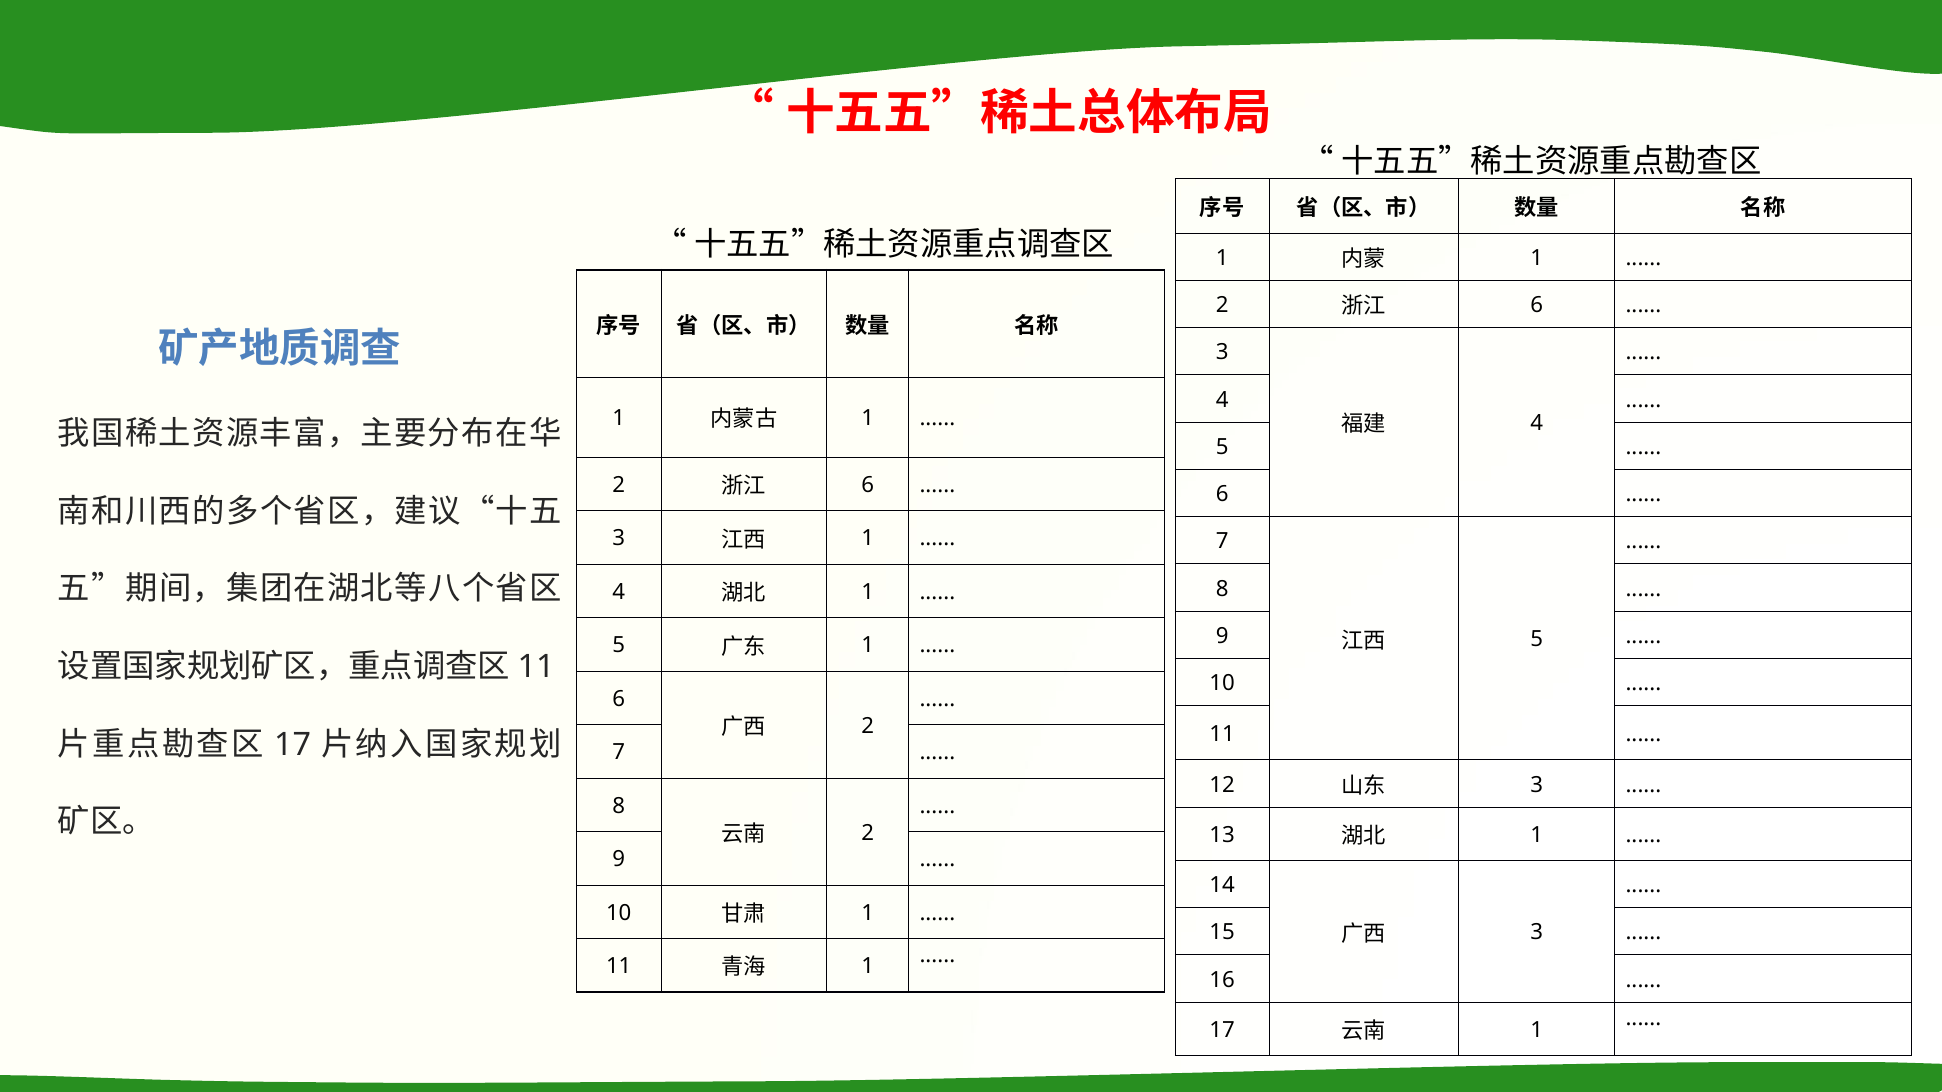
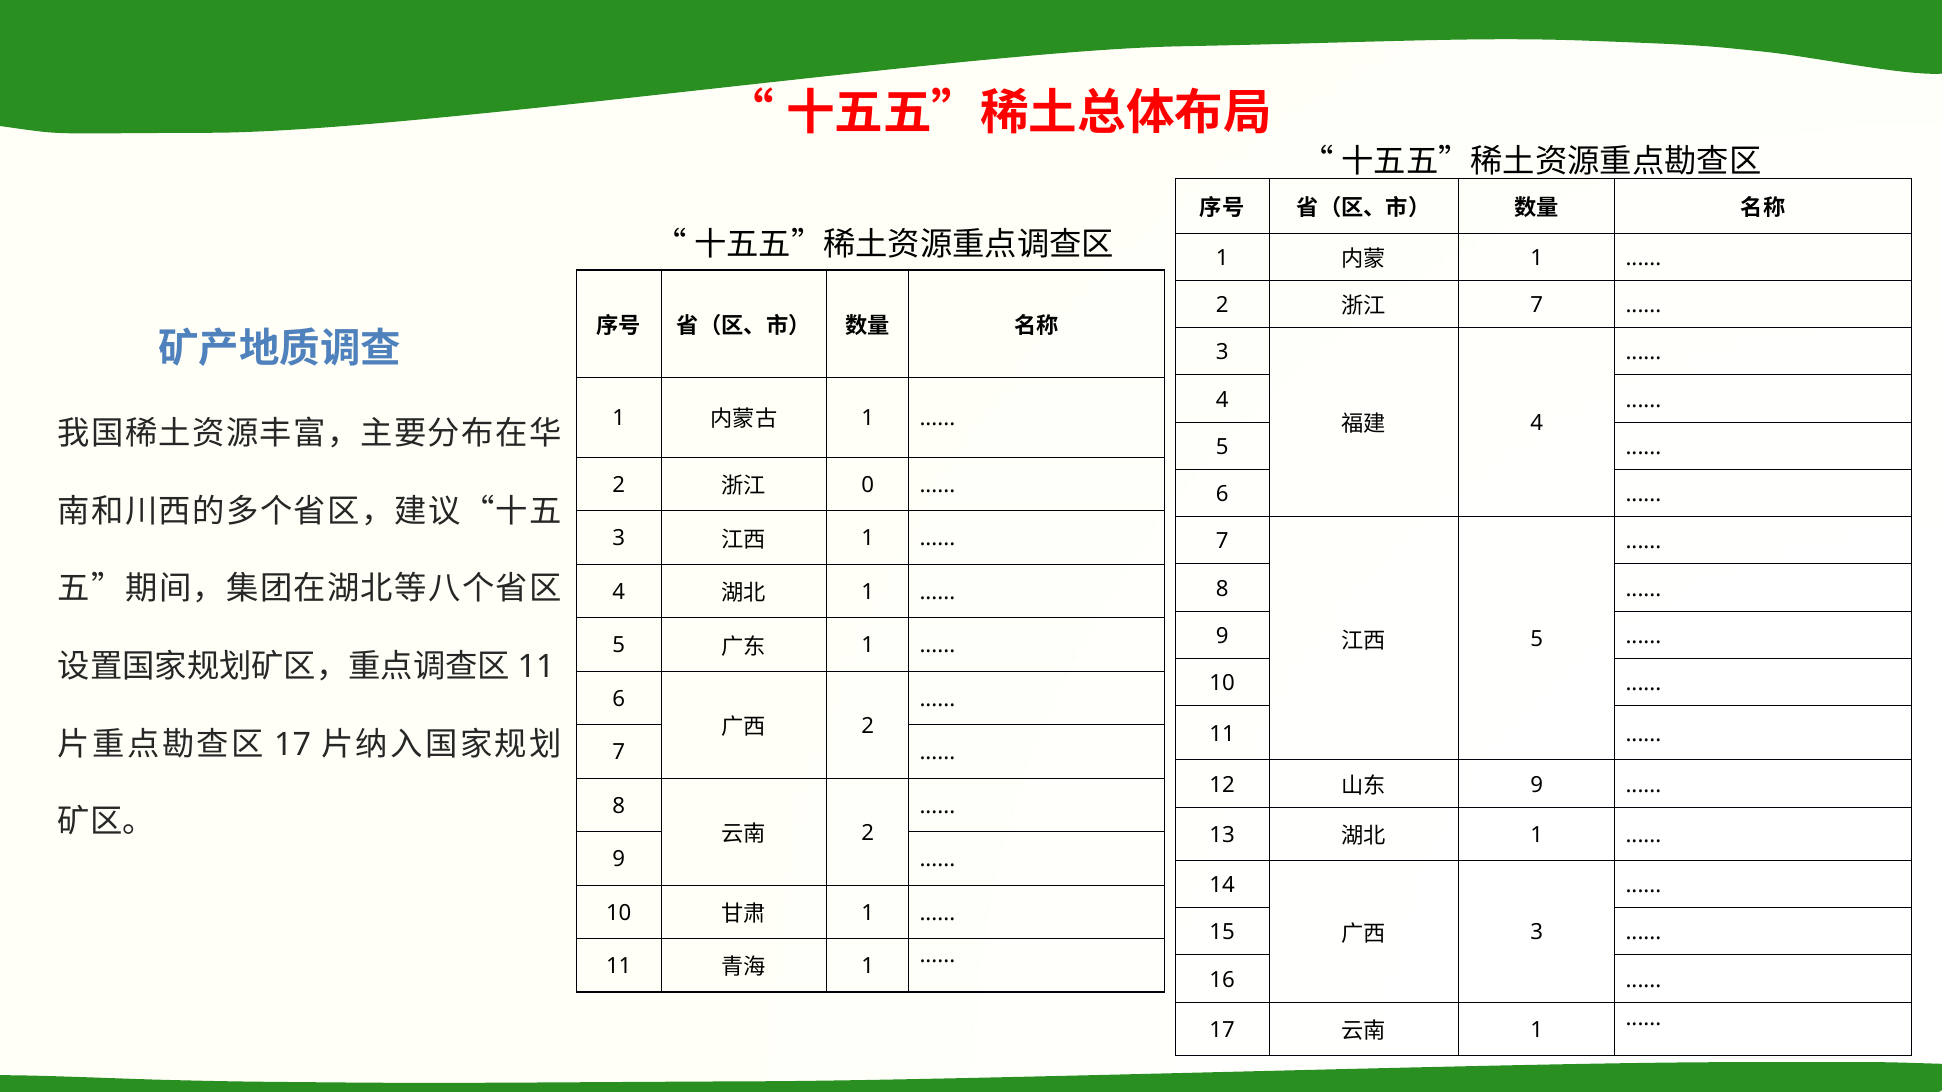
6: 6 -> 7 (1537, 305)
6: 6 -> 0 (868, 485)
3: 3 -> 9 (1537, 785)
